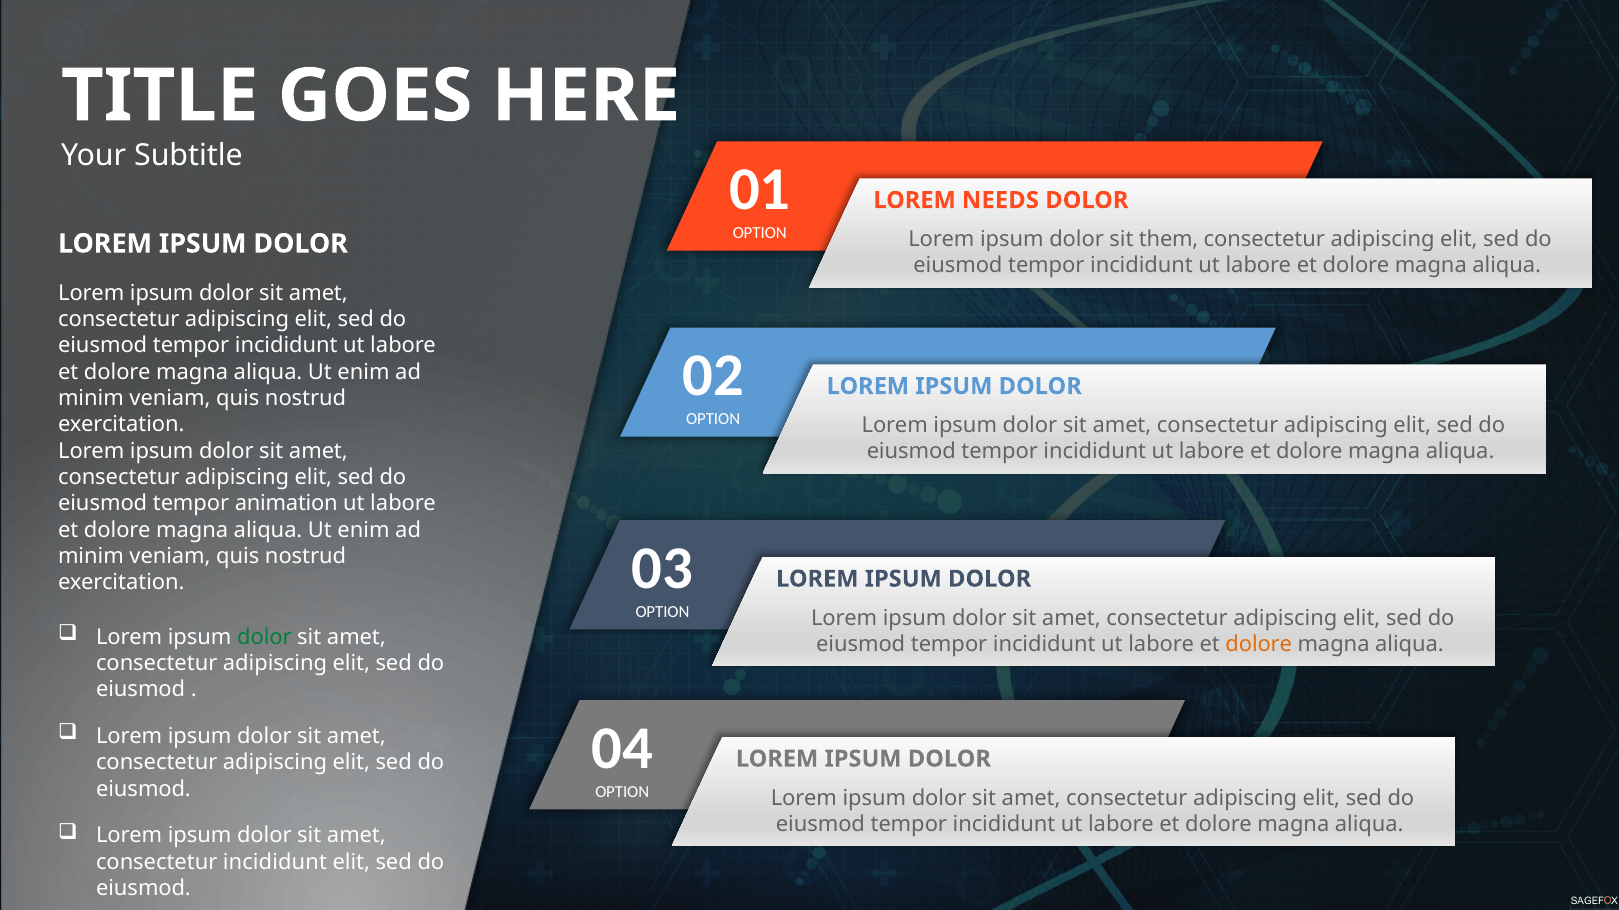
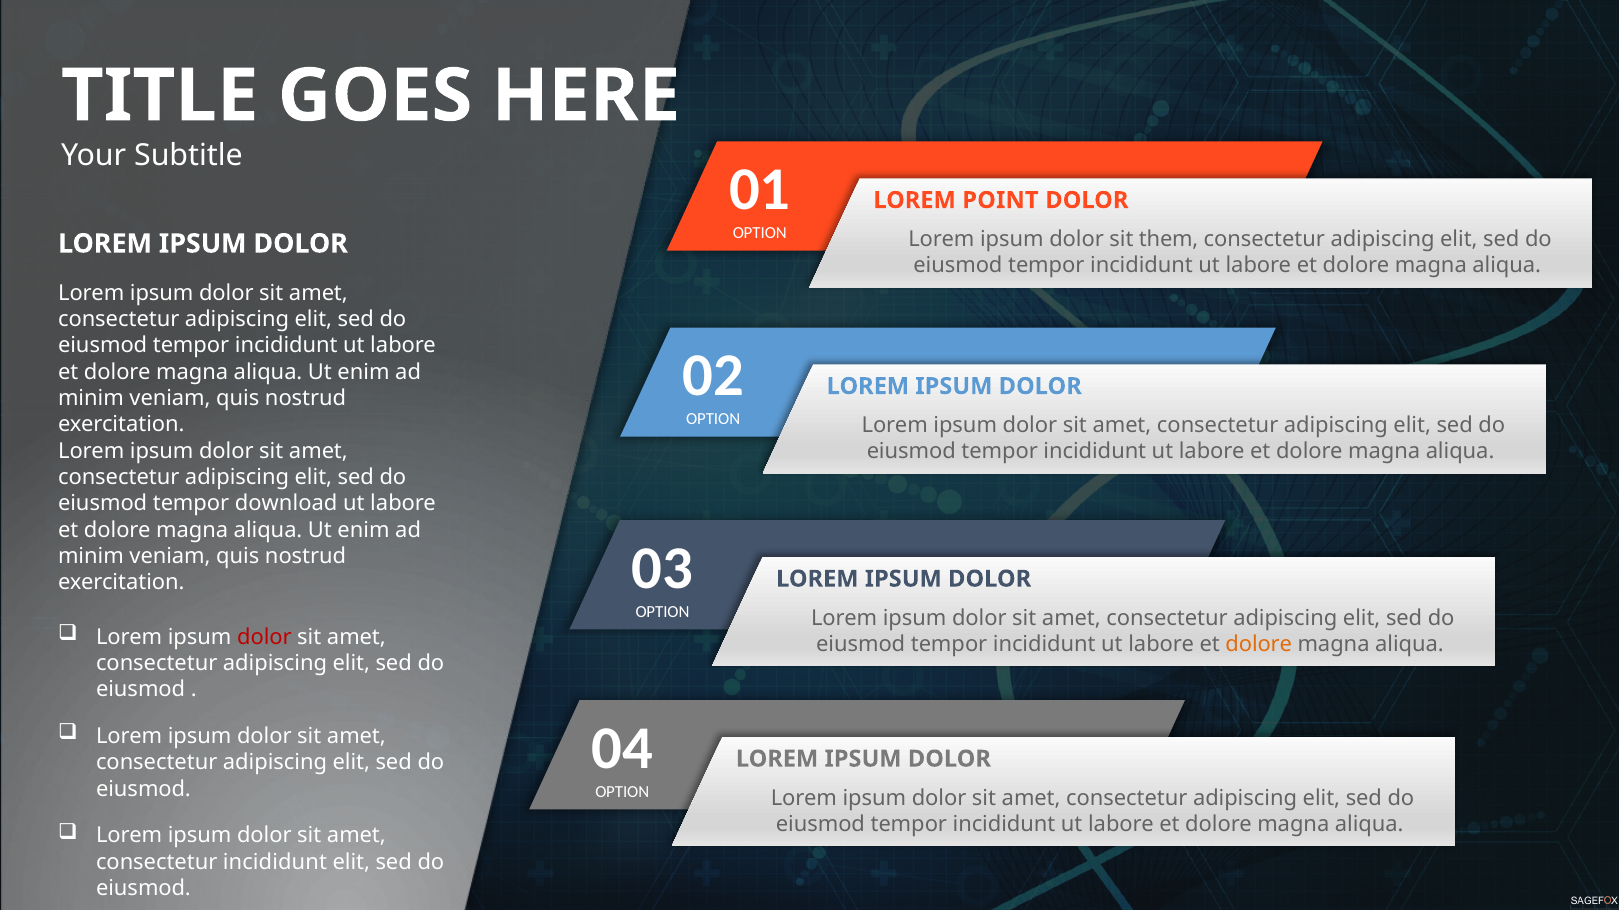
NEEDS: NEEDS -> POINT (1000, 200)
animation: animation -> download (286, 504)
dolor colour: green -> red (264, 638)
